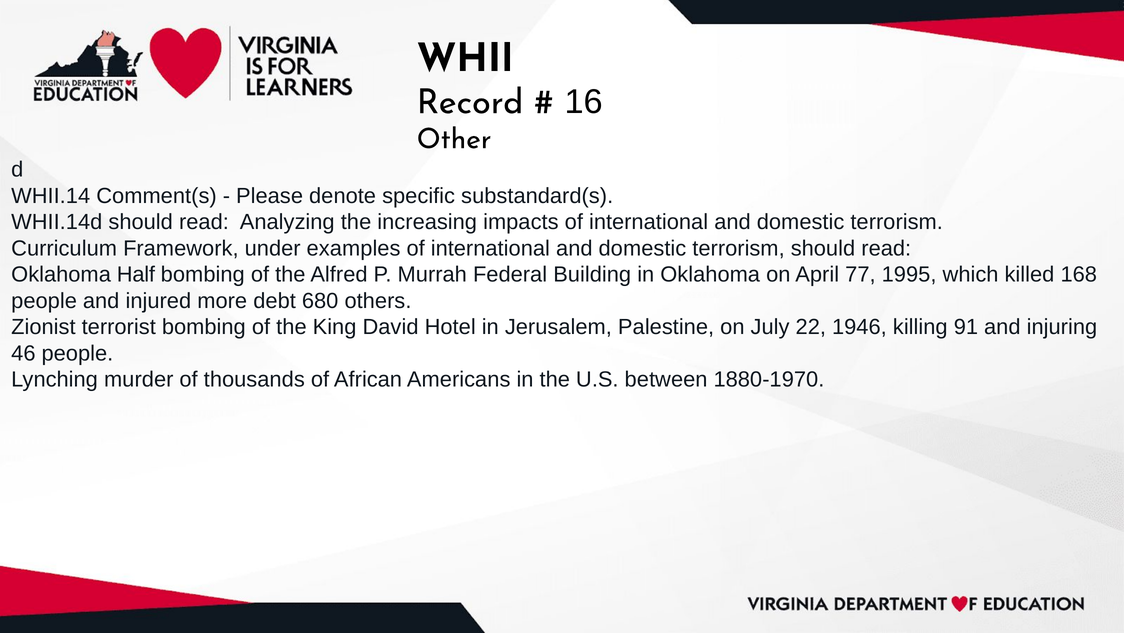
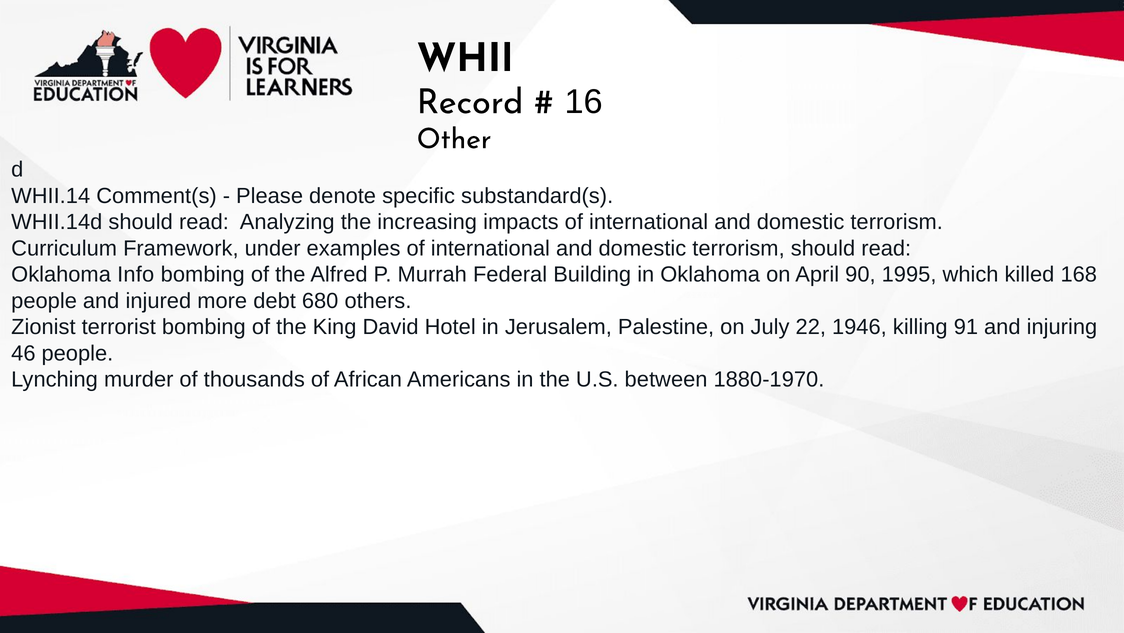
Half: Half -> Info (136, 274)
77: 77 -> 90 (860, 274)
